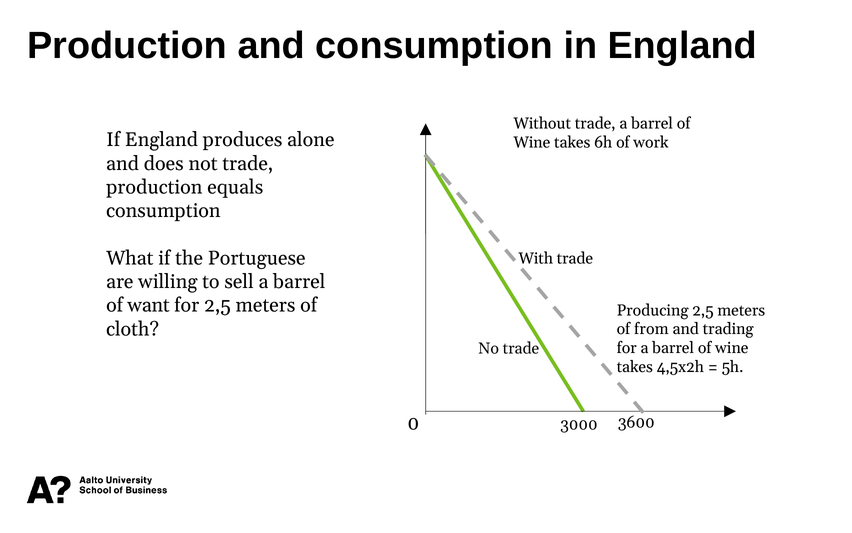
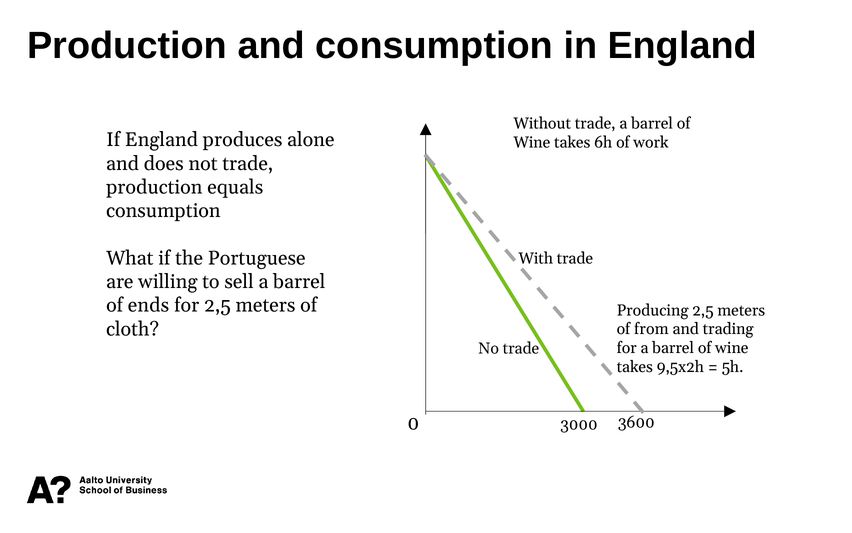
want: want -> ends (148, 305)
4,5x2h: 4,5x2h -> 9,5x2h (680, 367)
